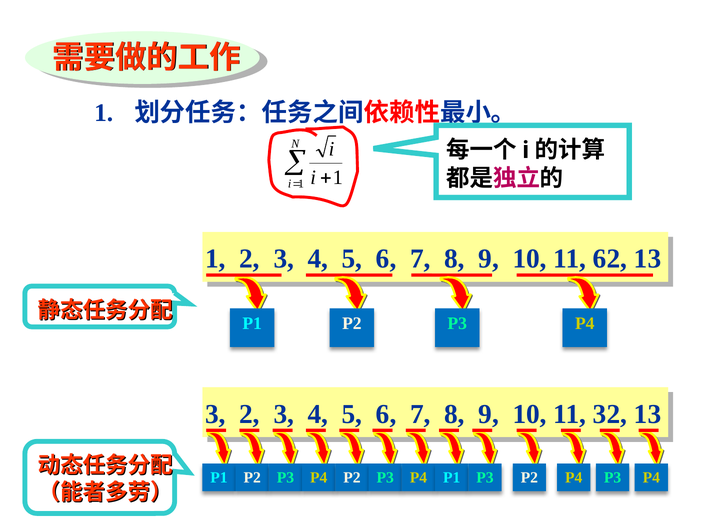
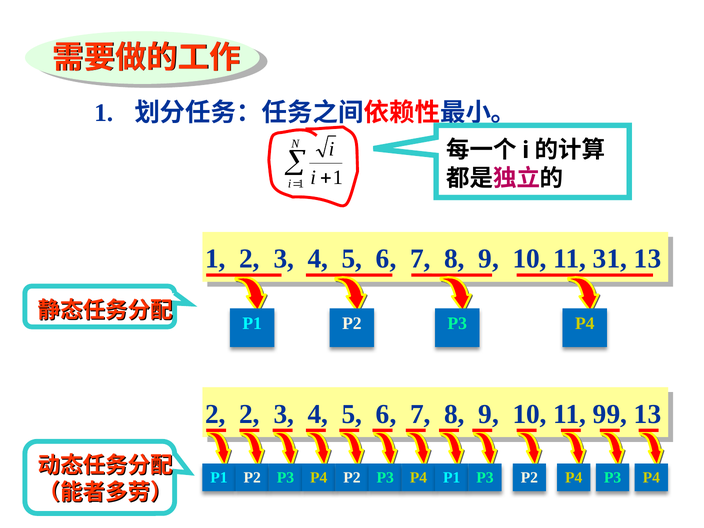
62: 62 -> 31 (610, 259)
3: 3 -> 2 (216, 414)
32: 32 -> 99 (610, 414)
